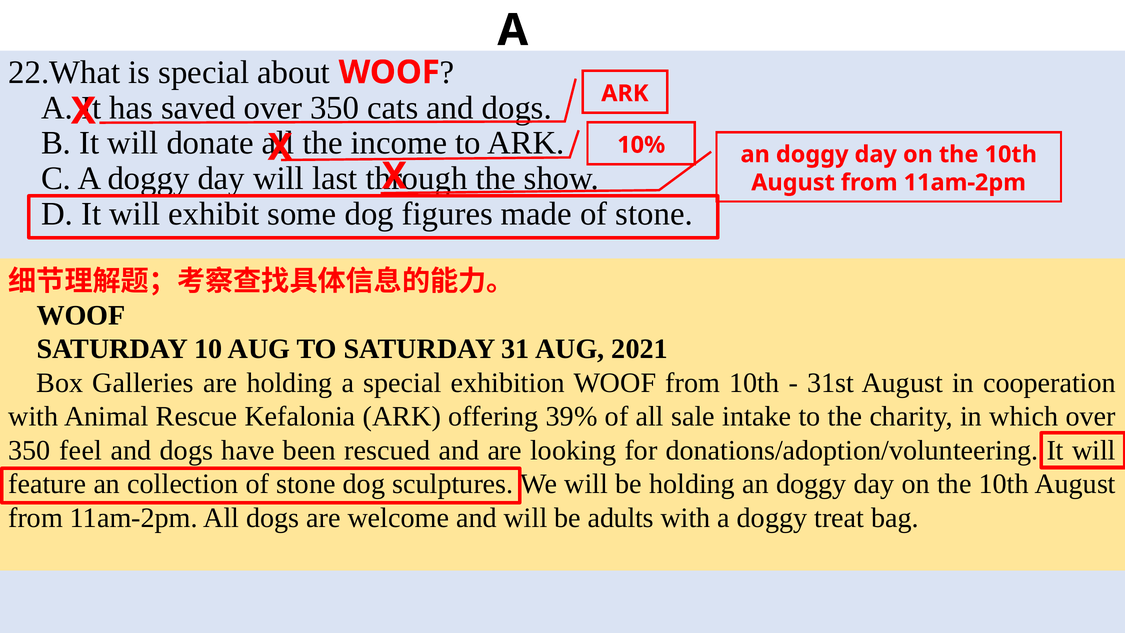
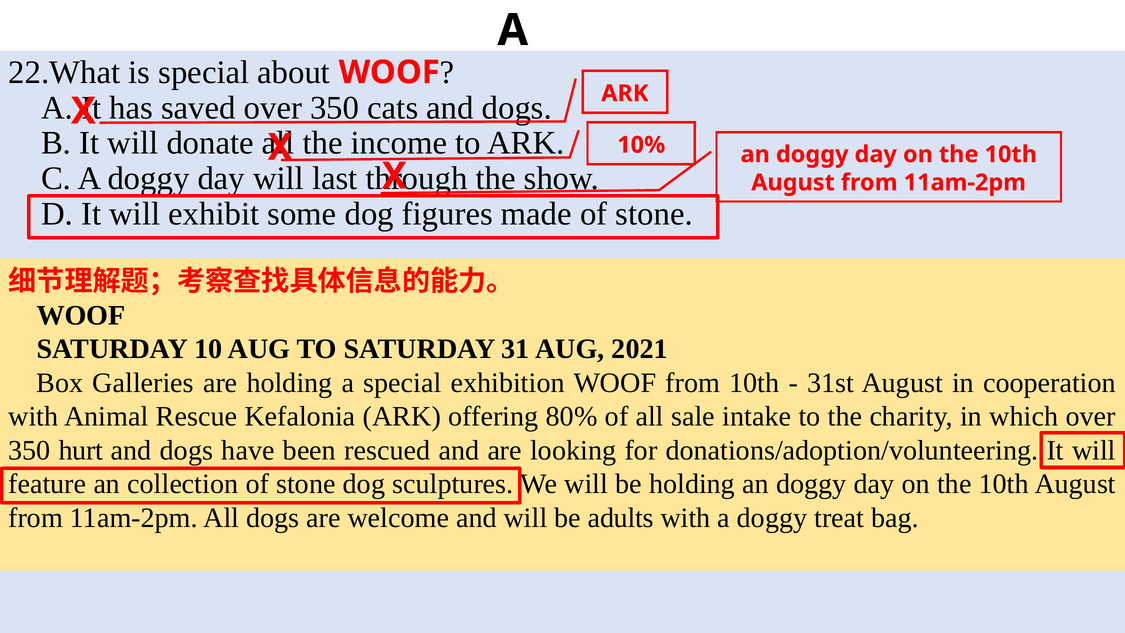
39%: 39% -> 80% (572, 416)
feel: feel -> hurt (81, 450)
